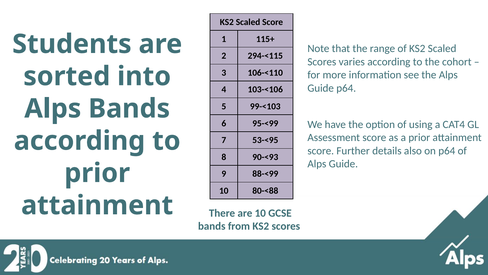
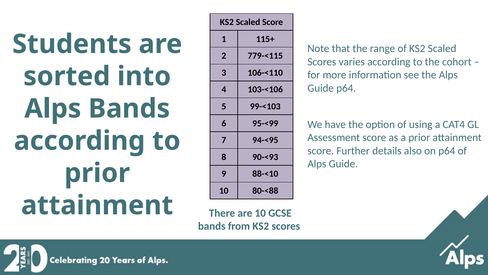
294-<115: 294-<115 -> 779-<115 (265, 56)
53-<95: 53-<95 -> 94-<95 (265, 140)
88-<99: 88-<99 -> 88-<10 (265, 174)
